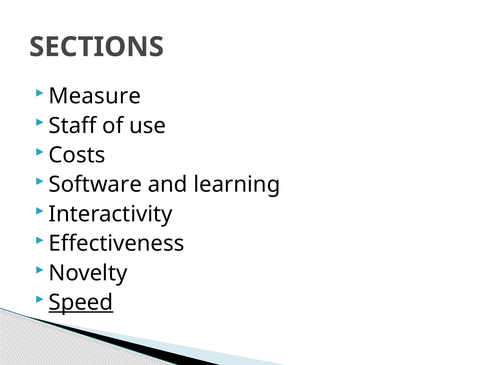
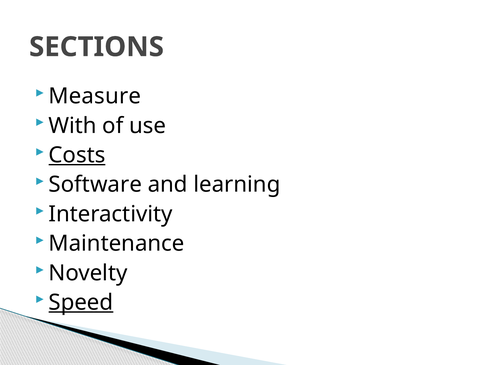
Staff: Staff -> With (73, 125)
Costs underline: none -> present (77, 155)
Effectiveness: Effectiveness -> Maintenance (117, 243)
